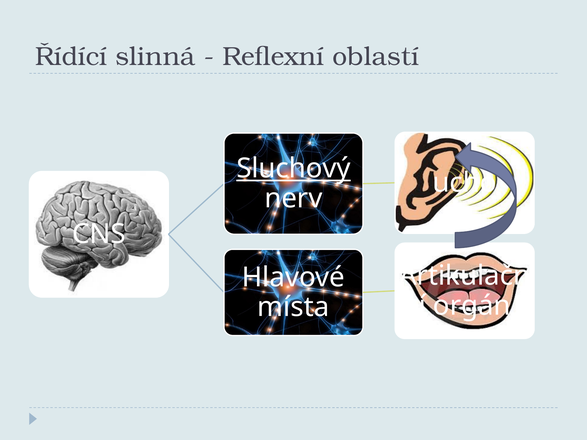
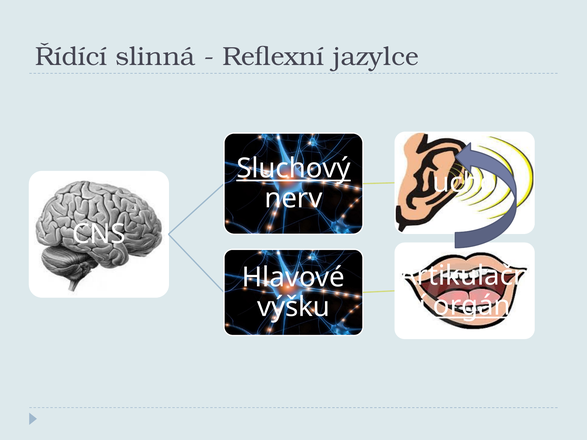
oblastí: oblastí -> jazylce (376, 57)
orgán underline: none -> present (472, 306)
místa: místa -> výšku (294, 307)
